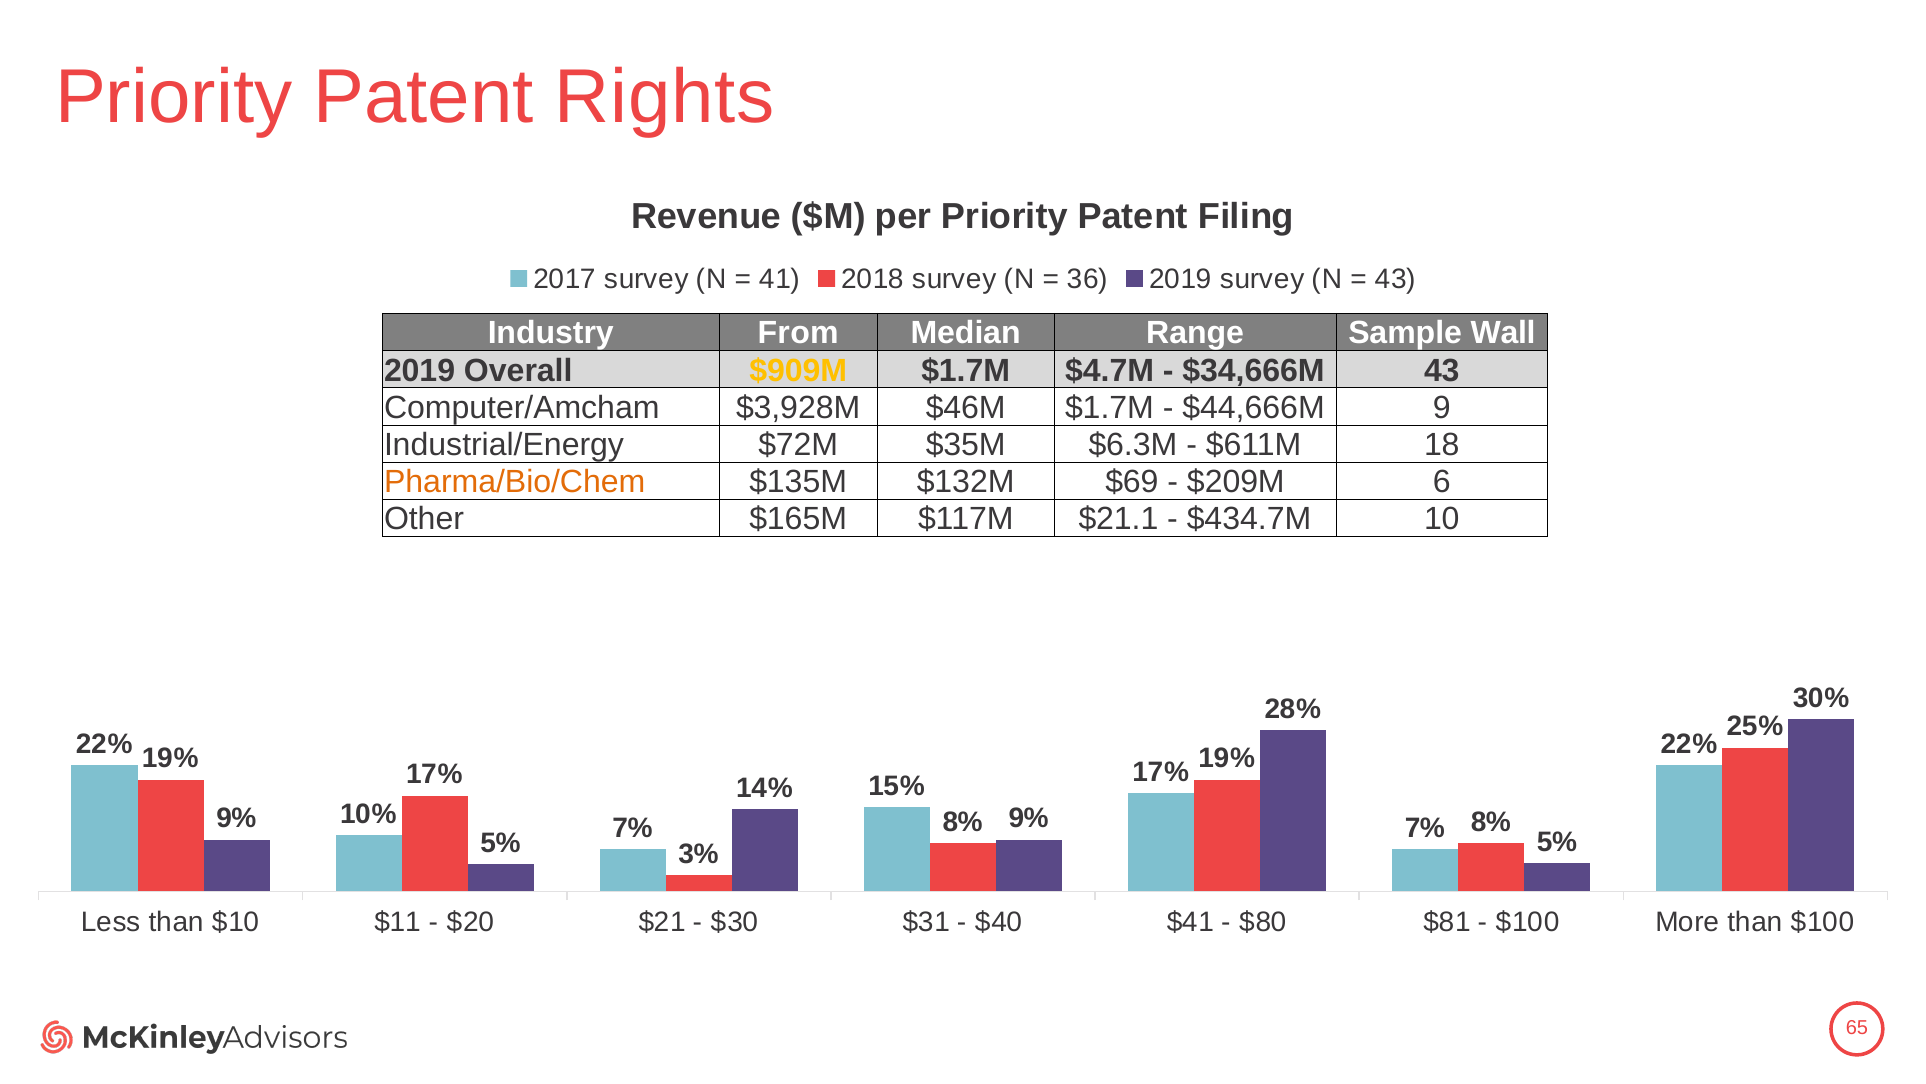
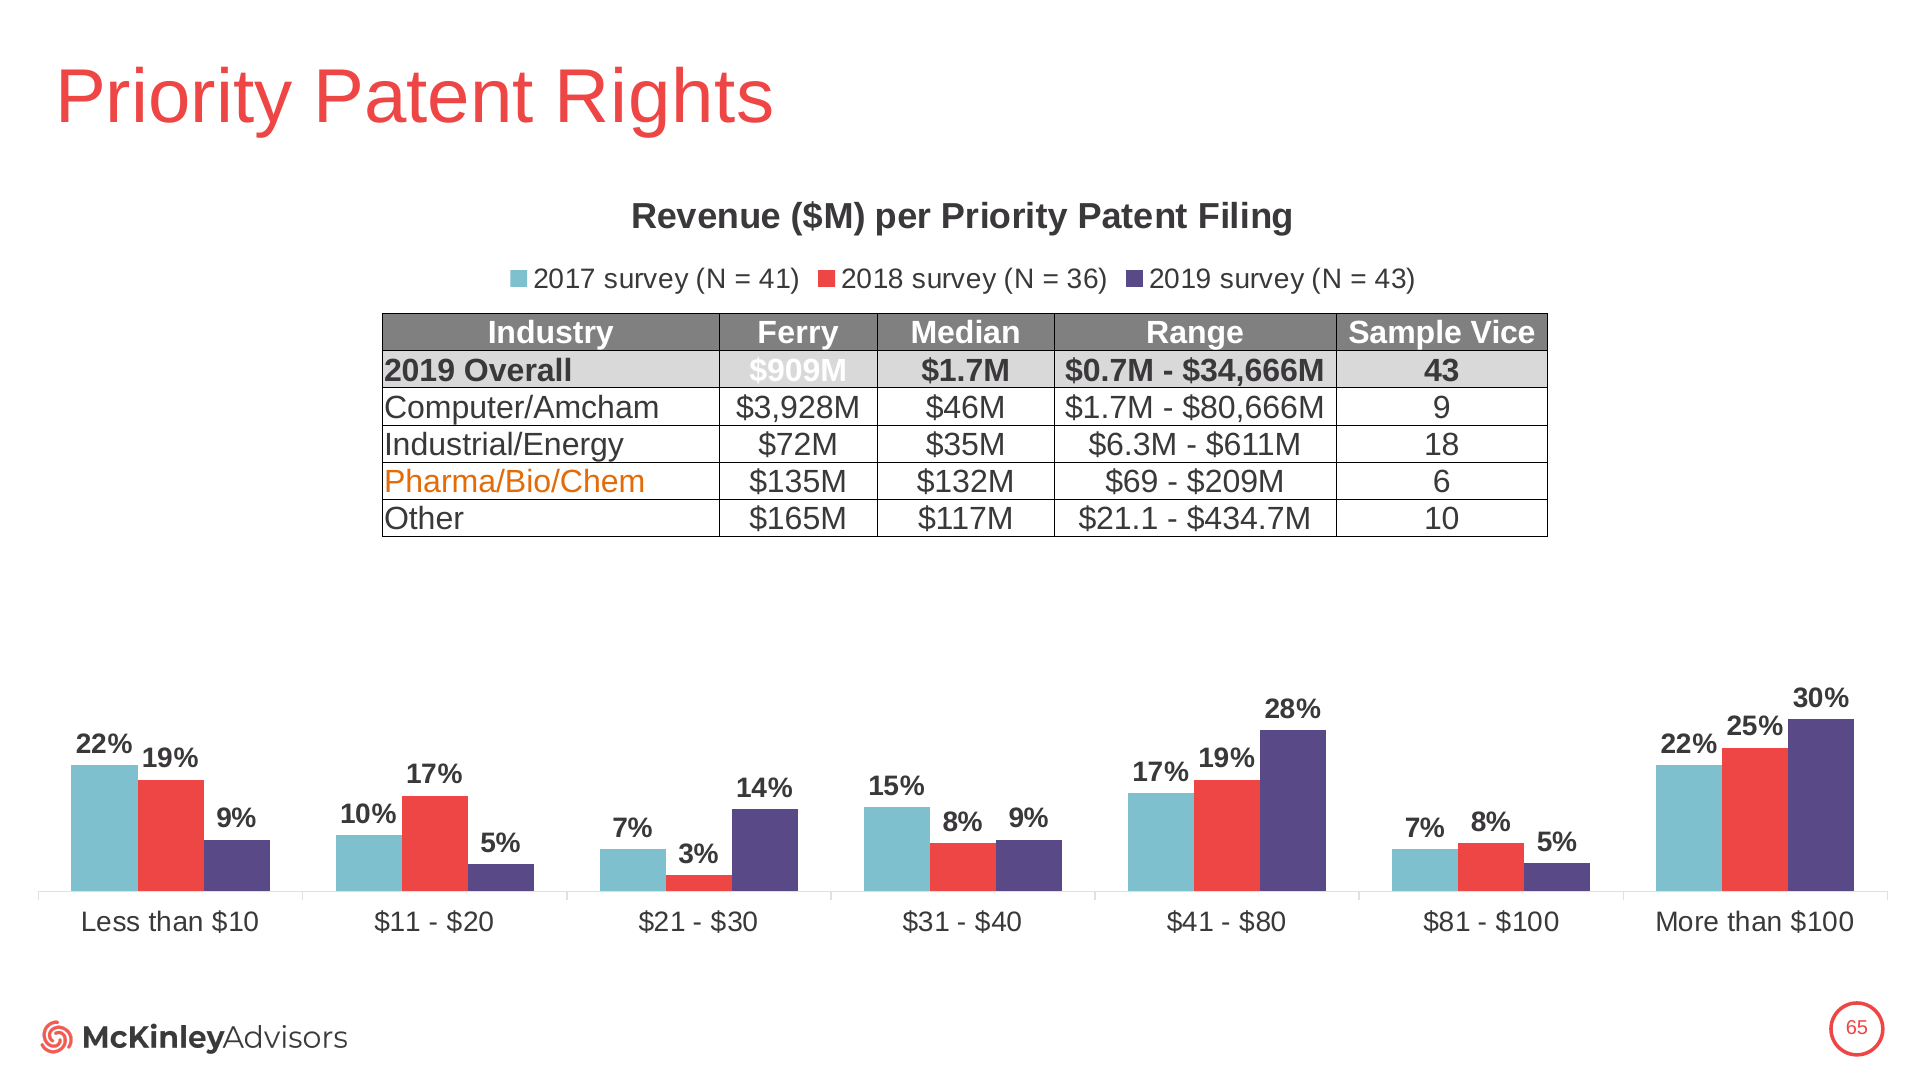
From: From -> Ferry (798, 333)
Wall: Wall -> Vice (1503, 333)
$909M colour: yellow -> white (798, 370)
$4.7M: $4.7M -> $0.7M (1110, 370)
$44,666M: $44,666M -> $80,666M (1253, 407)
